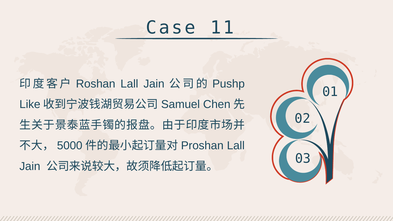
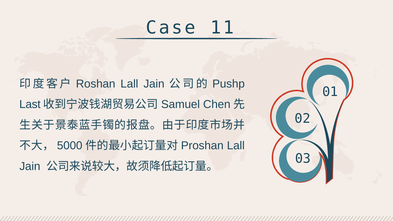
Like: Like -> Last (30, 104)
